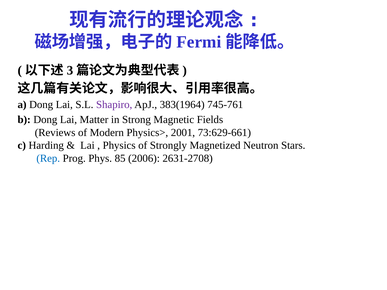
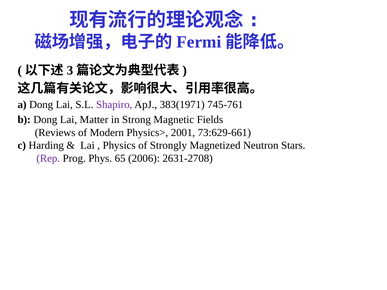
383(1964: 383(1964 -> 383(1971 (182, 105)
Rep colour: blue -> purple (48, 158)
85: 85 -> 65 (120, 158)
